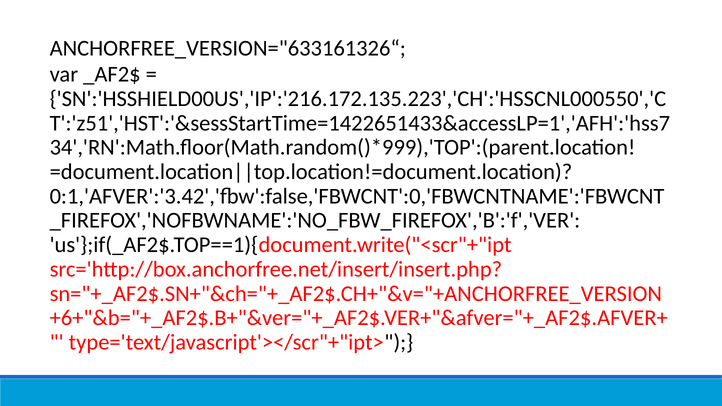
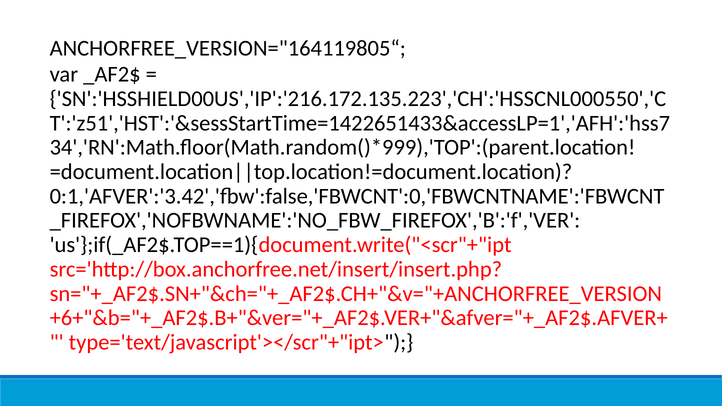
ANCHORFREE_VERSION="633161326“: ANCHORFREE_VERSION="633161326“ -> ANCHORFREE_VERSION="164119805“ (228, 48)
